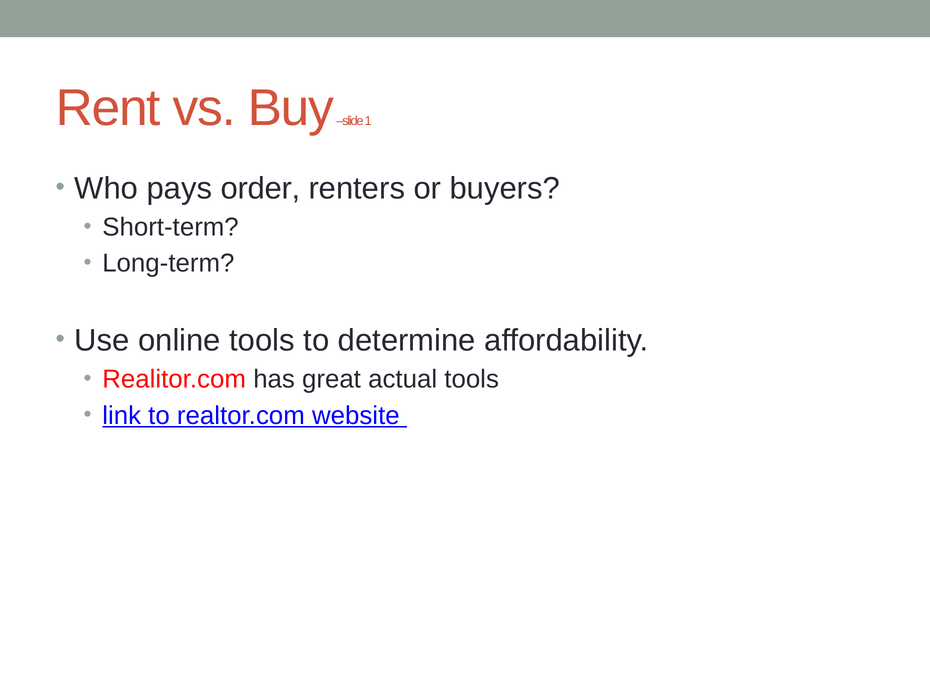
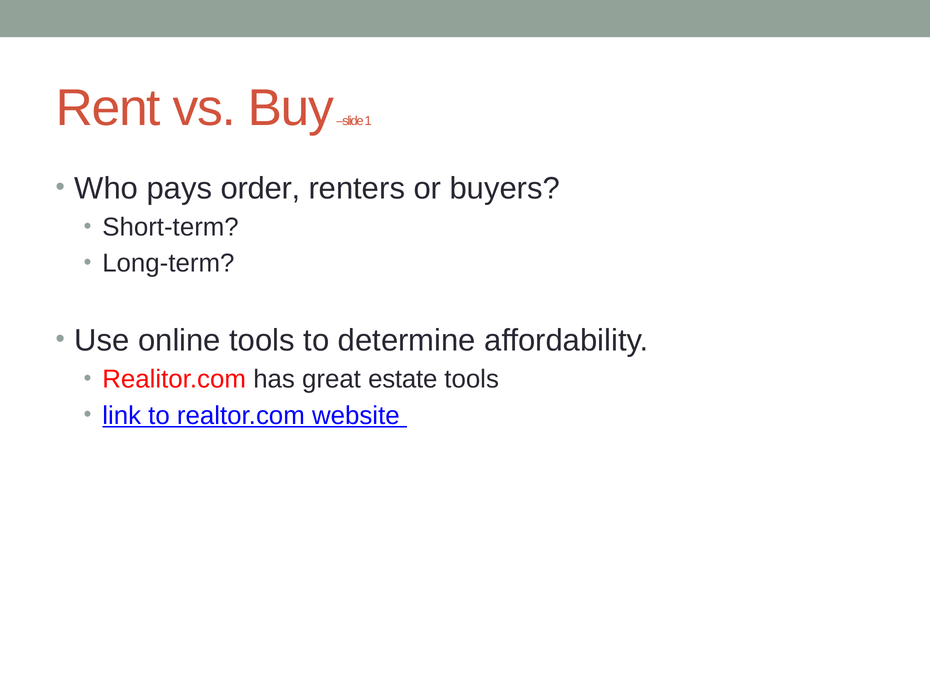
actual: actual -> estate (403, 379)
